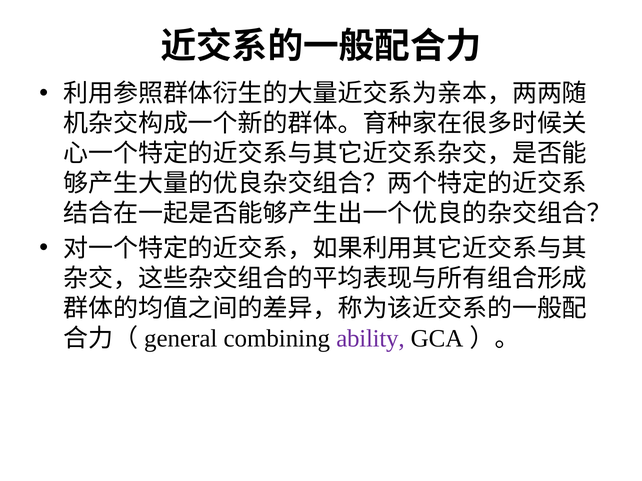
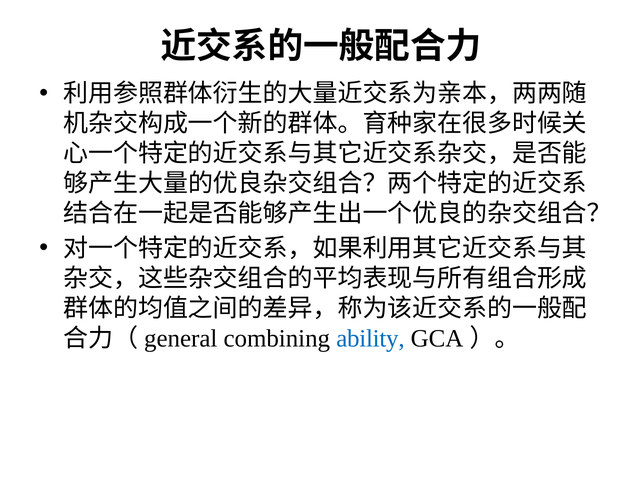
ability colour: purple -> blue (370, 339)
